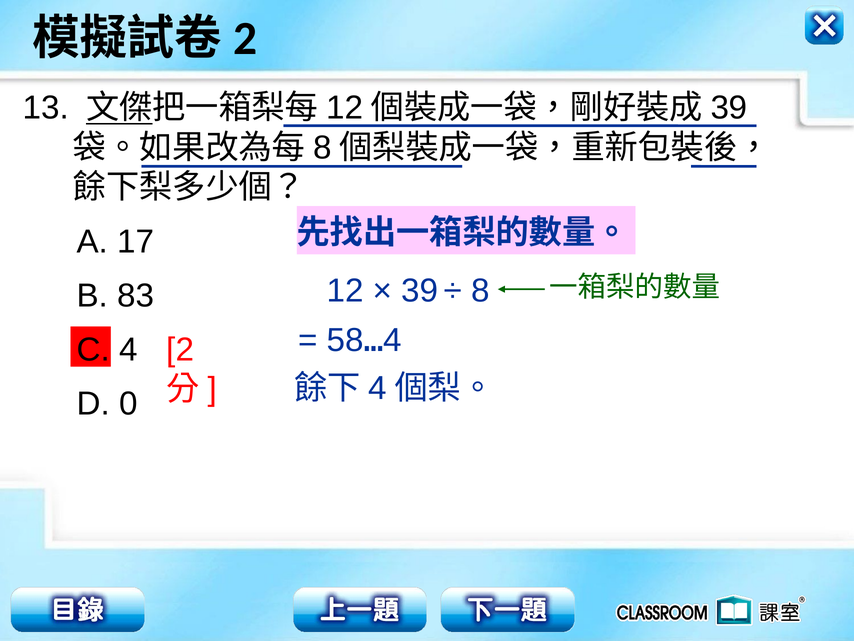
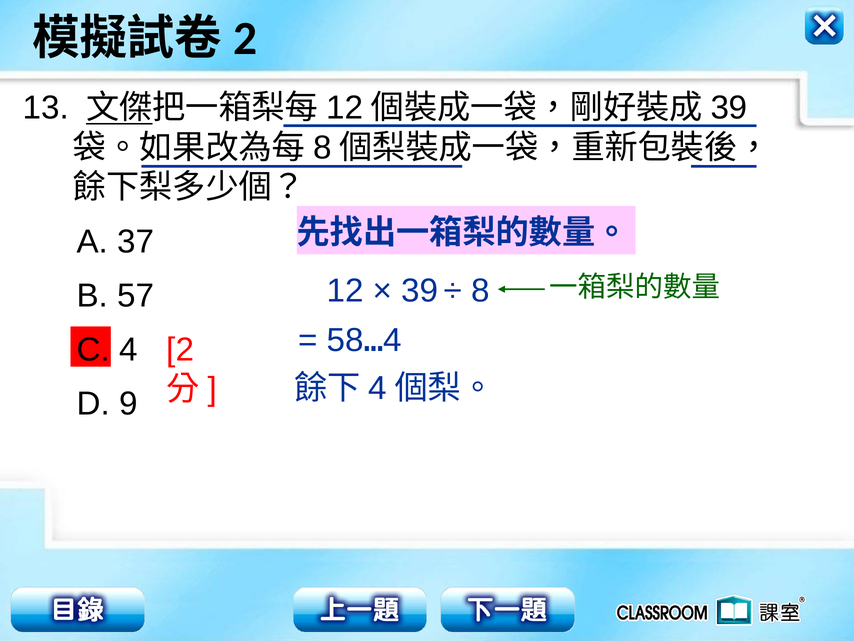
17: 17 -> 37 (136, 241)
83: 83 -> 57 (136, 296)
0: 0 -> 9 (128, 404)
